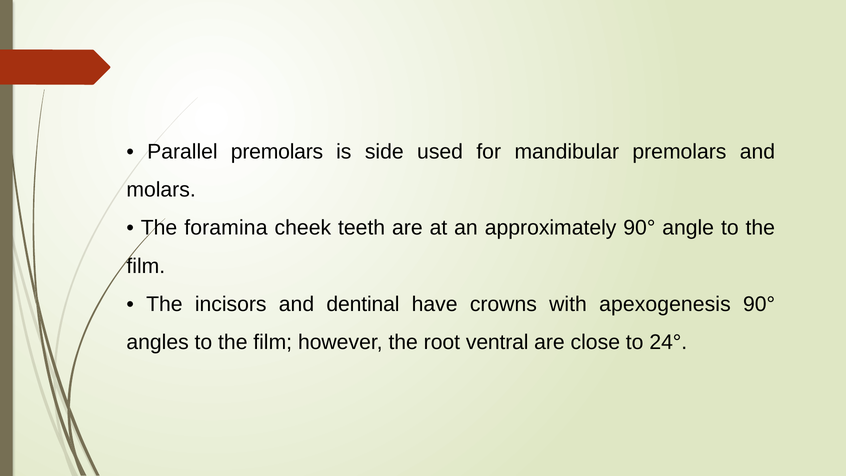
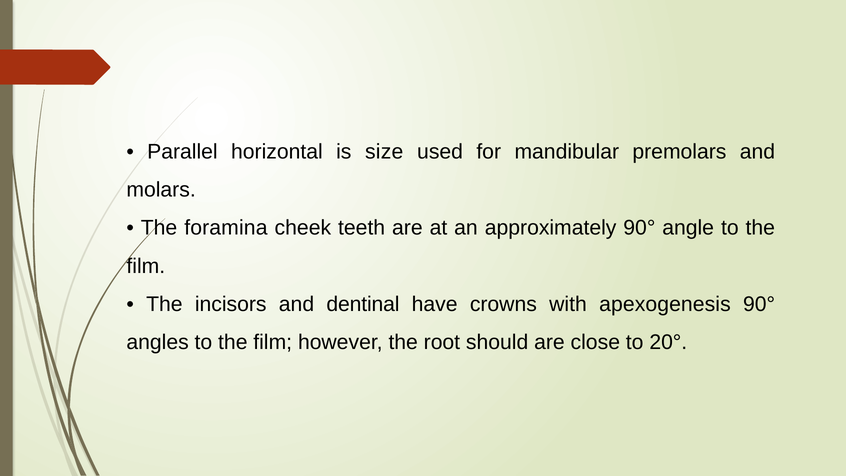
Parallel premolars: premolars -> horizontal (277, 152)
side: side -> size (384, 152)
ventral: ventral -> should (497, 342)
24°: 24° -> 20° (668, 342)
